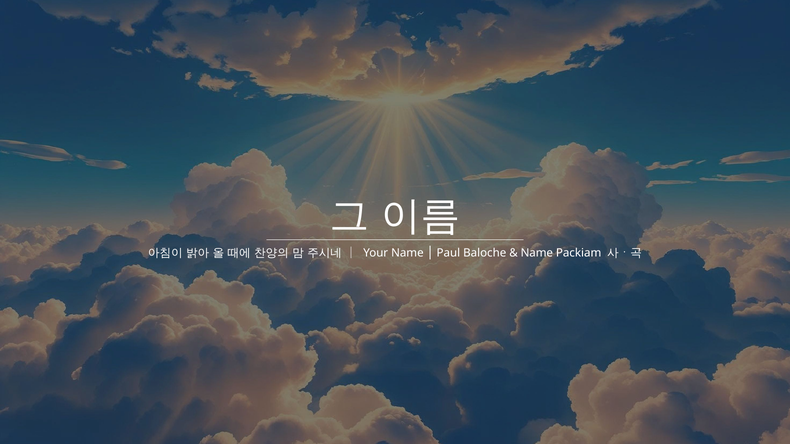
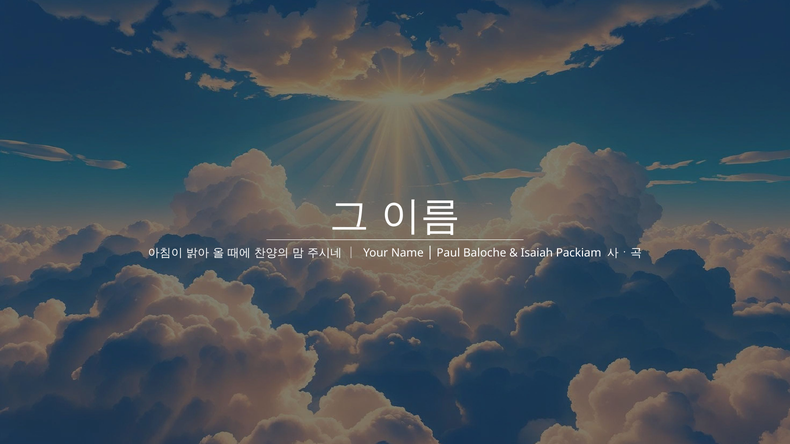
Name: Name -> Isaiah (537, 253)
